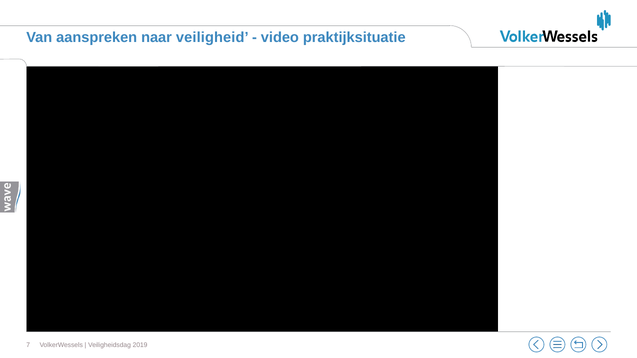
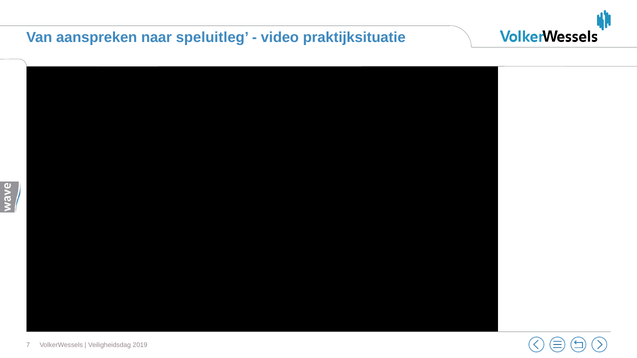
veiligheid: veiligheid -> speluitleg (212, 38)
